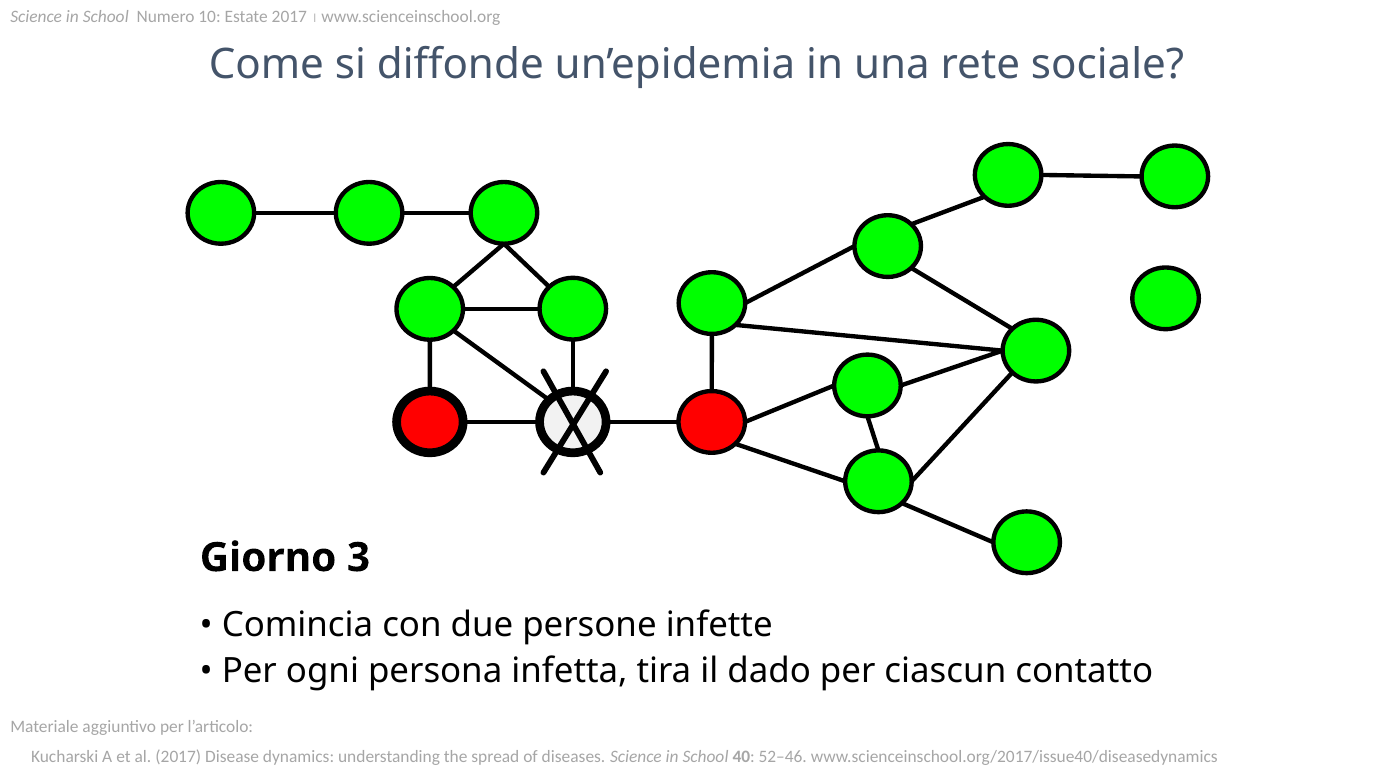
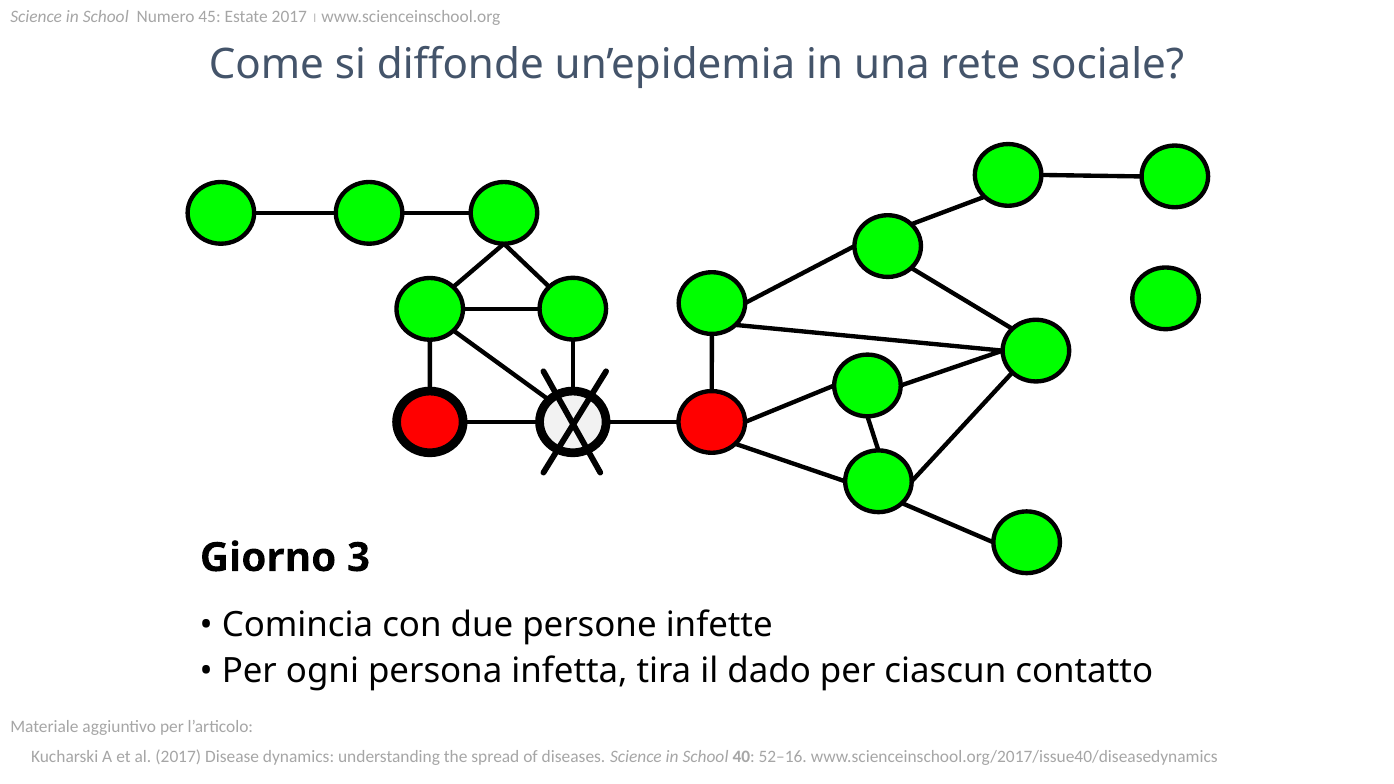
10: 10 -> 45 (210, 17)
52–46: 52–46 -> 52–16 (783, 757)
